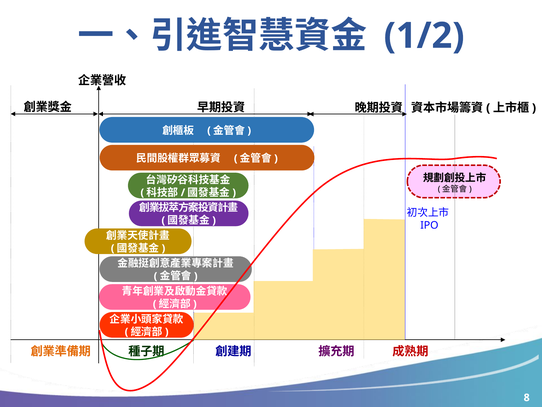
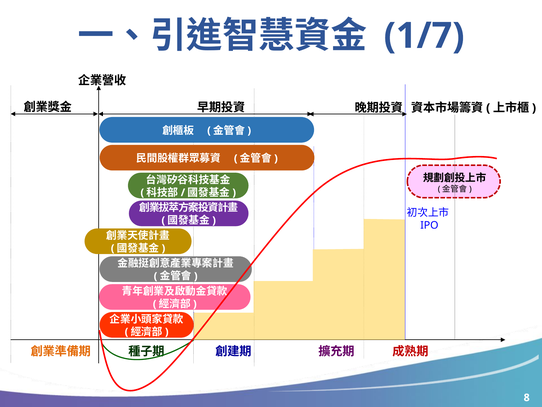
1/2: 1/2 -> 1/7 (424, 36)
